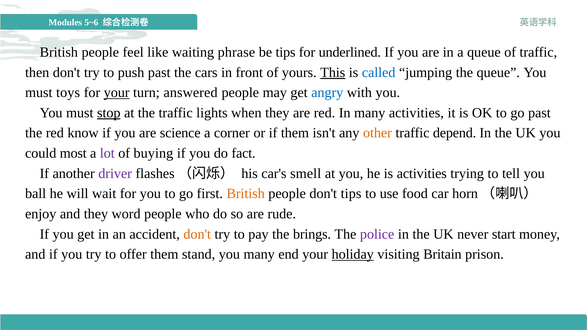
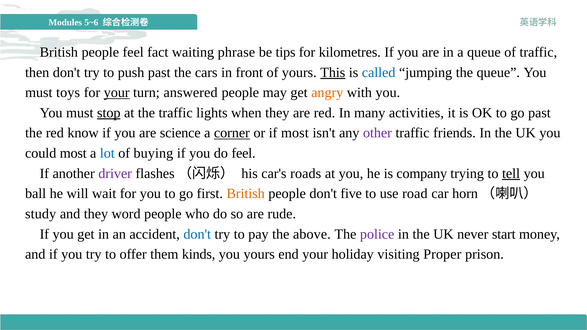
like: like -> fact (158, 52)
underlined: underlined -> kilometres (350, 52)
angry colour: blue -> orange (327, 93)
corner underline: none -> present (232, 133)
if them: them -> most (295, 133)
other colour: orange -> purple (377, 133)
depend: depend -> friends (454, 133)
lot colour: purple -> blue (107, 153)
do fact: fact -> feel (244, 153)
smell: smell -> roads (306, 174)
is activities: activities -> company (422, 174)
tell underline: none -> present (511, 174)
don't tips: tips -> five (351, 194)
food: food -> road (415, 194)
enjoy: enjoy -> study (41, 214)
don't colour: orange -> blue (197, 234)
brings: brings -> above (312, 234)
stand: stand -> kinds (199, 254)
you many: many -> yours (259, 254)
holiday underline: present -> none (353, 254)
Britain: Britain -> Proper (442, 254)
